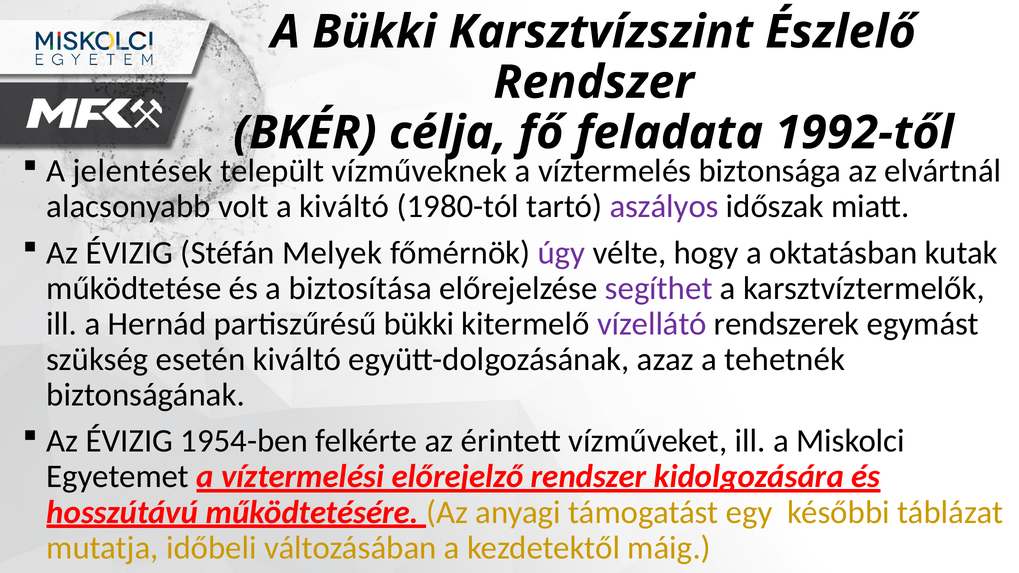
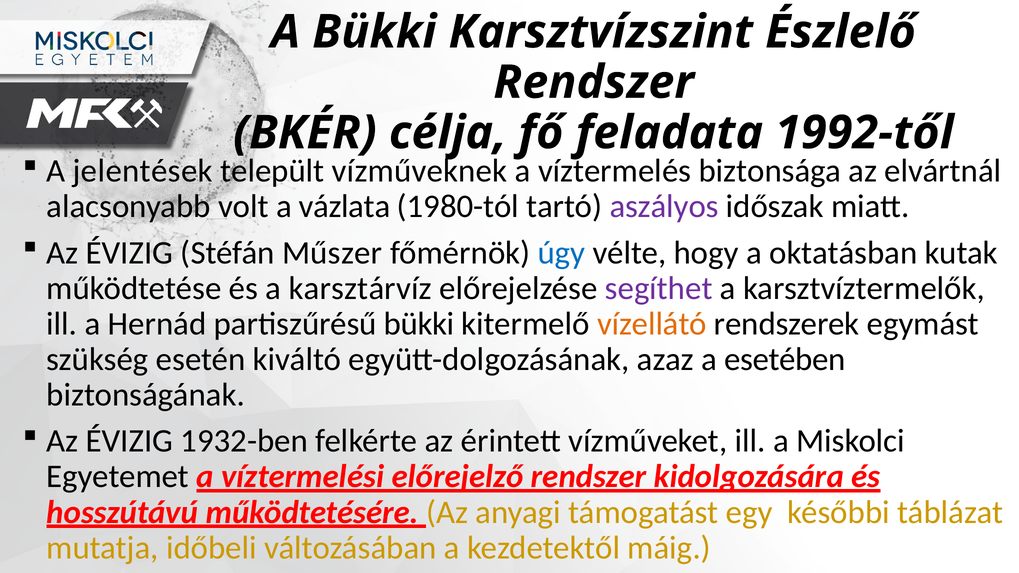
a kiváltó: kiváltó -> vázlata (344, 207)
Melyek: Melyek -> Műszer (332, 253)
úgy colour: purple -> blue (561, 253)
biztosítása: biztosítása -> karsztárvíz (360, 288)
vízellátó colour: purple -> orange (652, 324)
tehetnék: tehetnék -> esetében (785, 359)
1954-ben: 1954-ben -> 1932-ben (244, 441)
